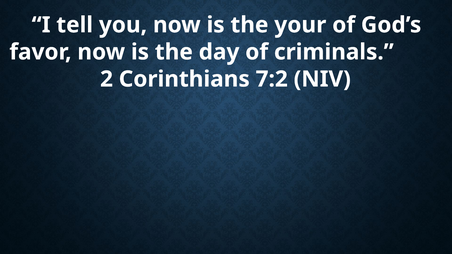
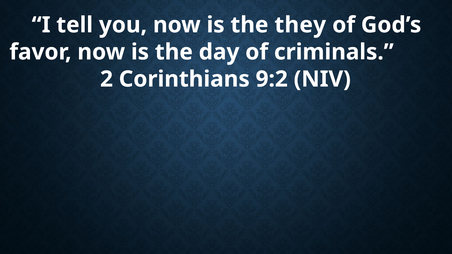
your: your -> they (300, 25)
7:2: 7:2 -> 9:2 (272, 79)
